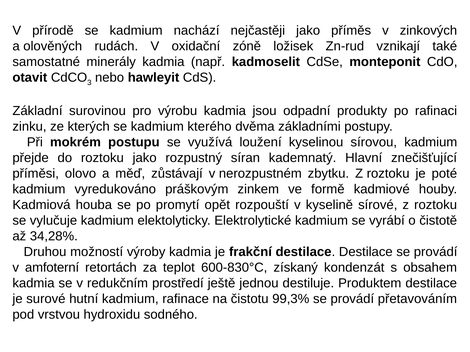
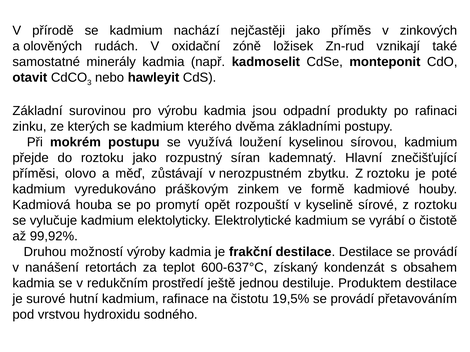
34,28%: 34,28% -> 99,92% (54, 237)
amfoterní: amfoterní -> nanášení (52, 268)
600-830°C: 600-830°C -> 600-637°C (234, 268)
99,3%: 99,3% -> 19,5% (291, 299)
